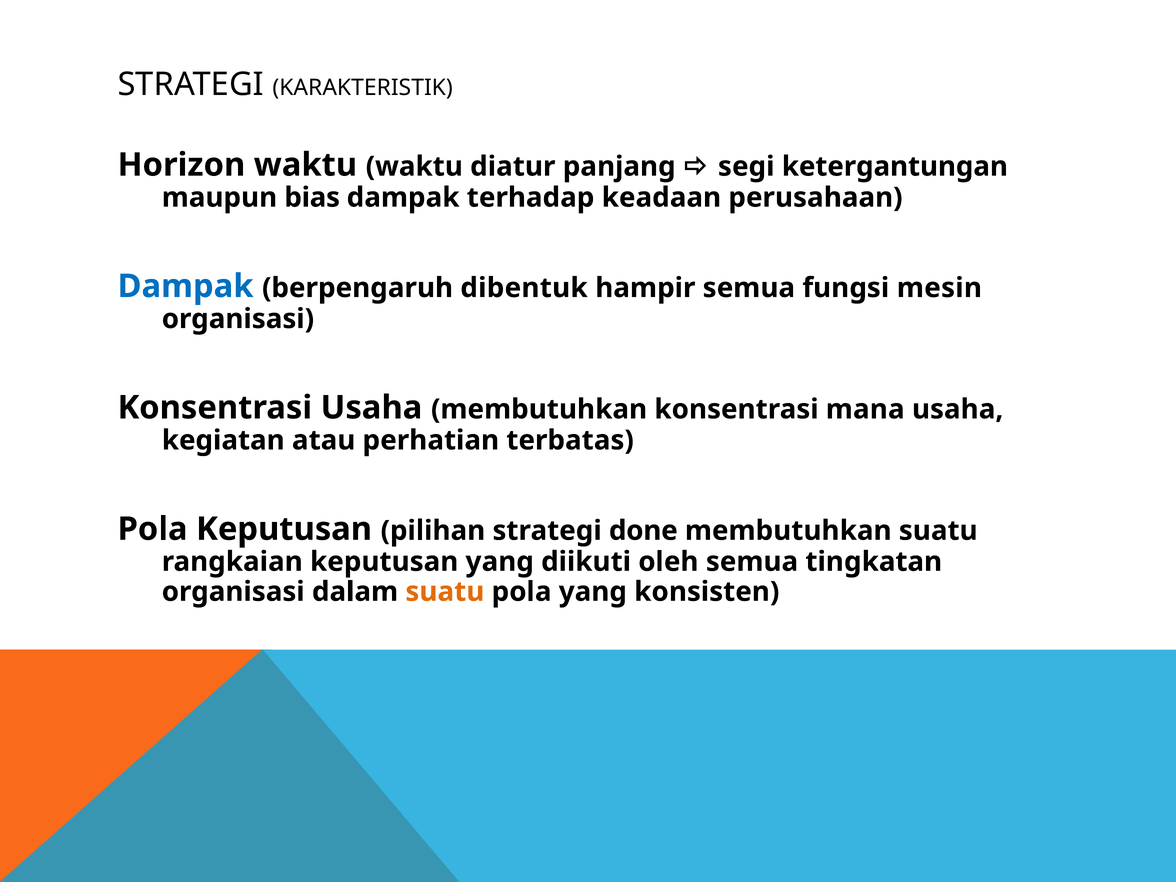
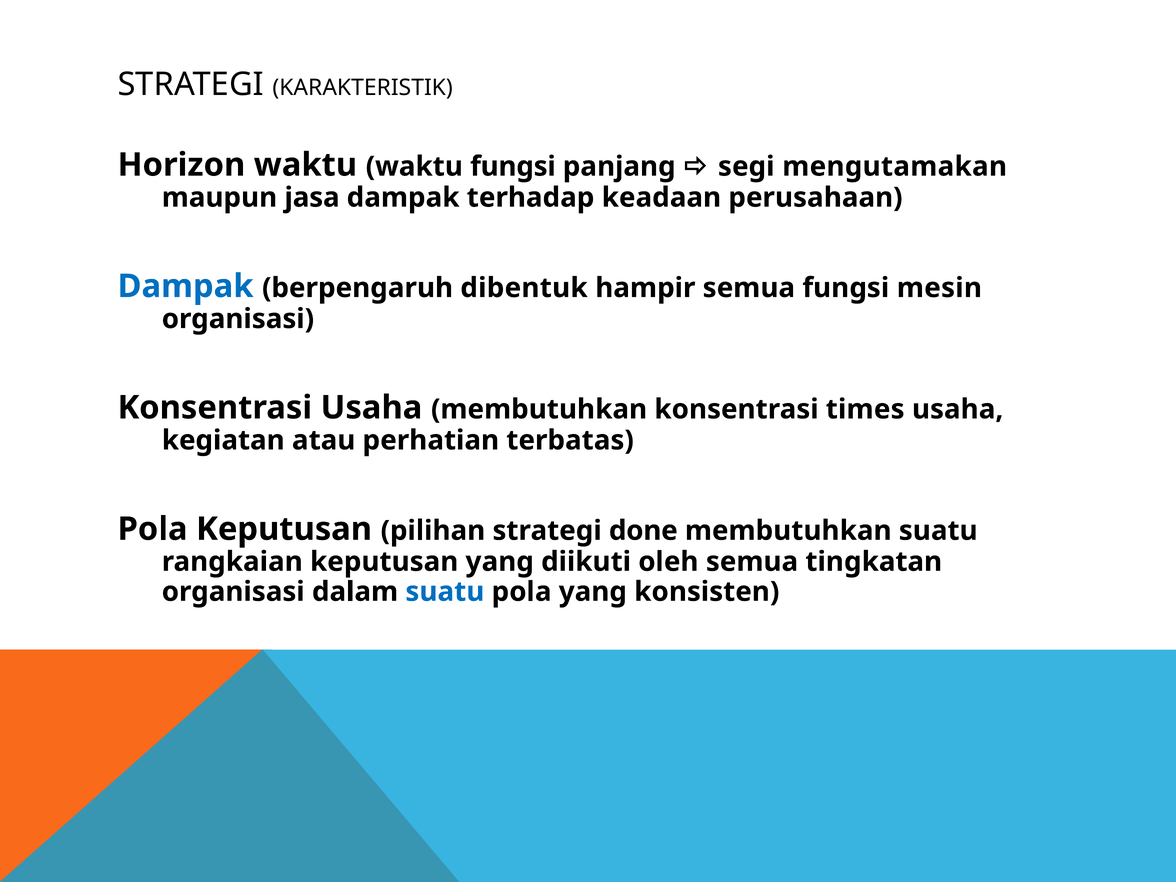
waktu diatur: diatur -> fungsi (513, 166)
ketergantungan: ketergantungan -> mengutamakan (895, 166)
bias: bias -> jasa (312, 198)
mana: mana -> times (865, 409)
suatu colour: orange -> blue (445, 592)
